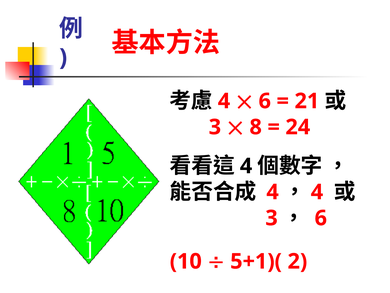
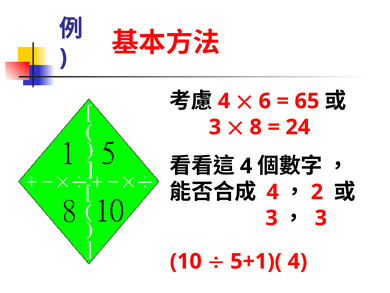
21: 21 -> 65 (307, 101)
4: 4 -> 2 (317, 192)
6: 6 -> 3 (321, 218)
5+1)( 2: 2 -> 4 (297, 261)
